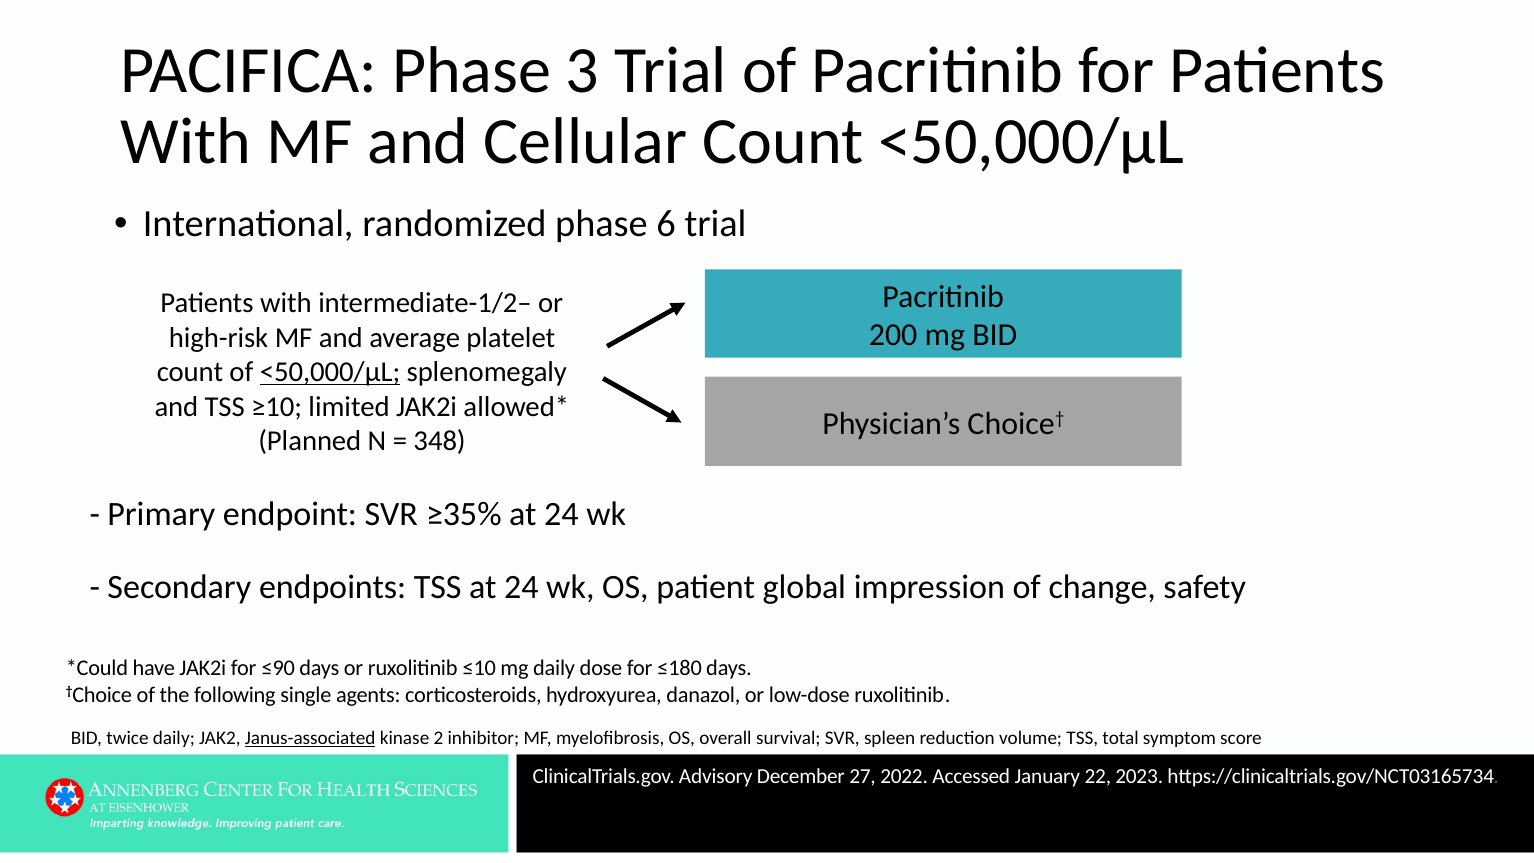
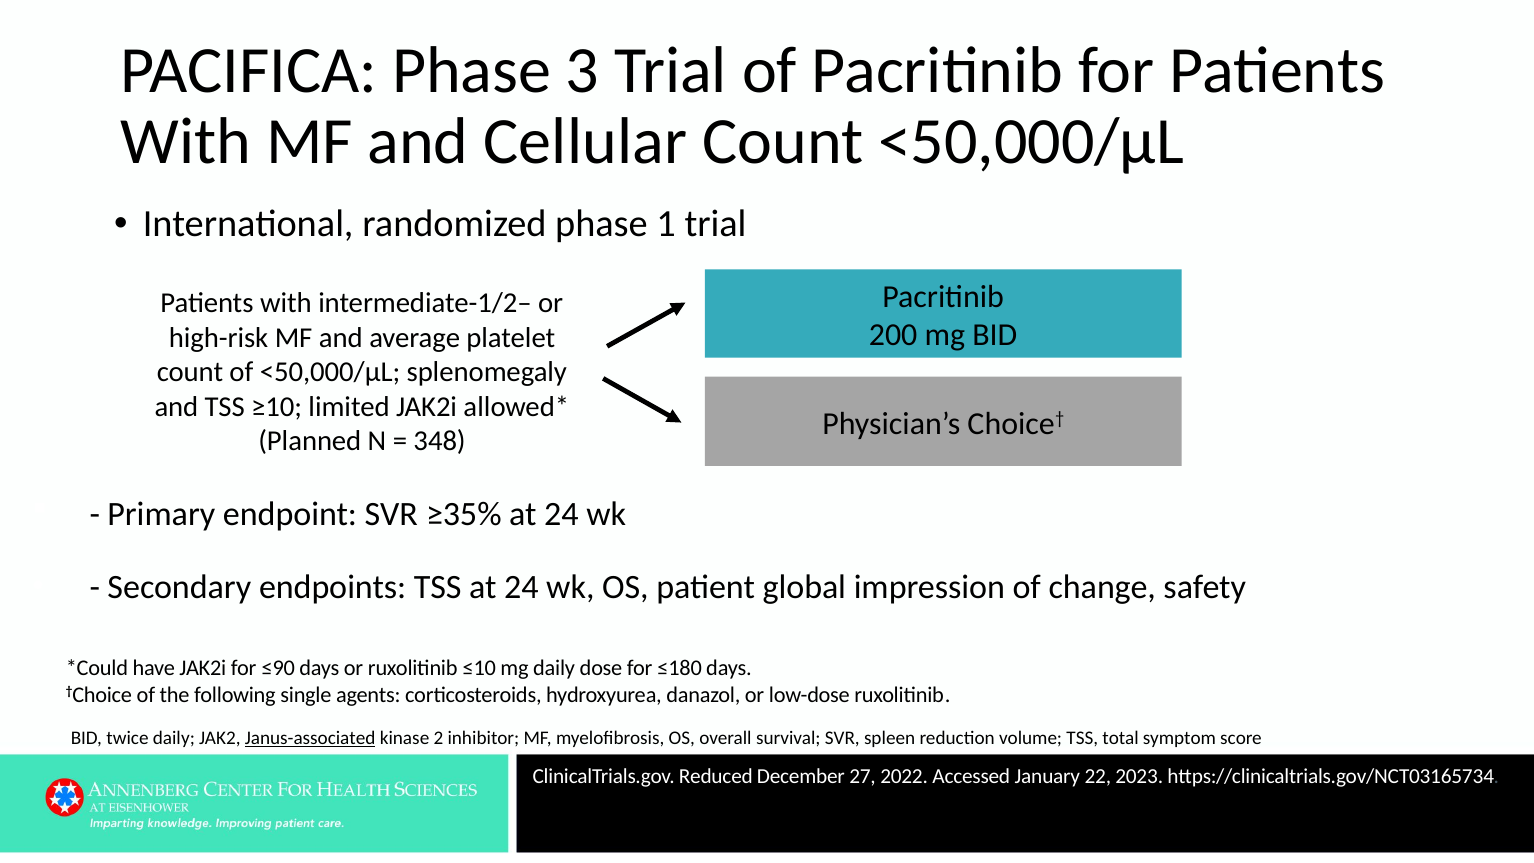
6: 6 -> 1 (666, 224)
<50,000/µL underline: present -> none (330, 372)
Advisory: Advisory -> Reduced (716, 776)
